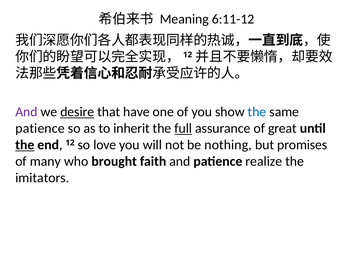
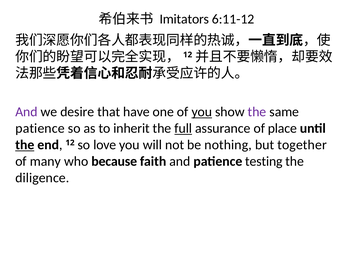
Meaning: Meaning -> Imitators (184, 19)
desire underline: present -> none (77, 112)
you underline: none -> present (202, 112)
the colour: blue -> purple (257, 112)
great: great -> place (282, 128)
promises: promises -> together (302, 145)
brought: brought -> because (114, 161)
realize: realize -> testing (264, 161)
imitators: imitators -> diligence (42, 178)
